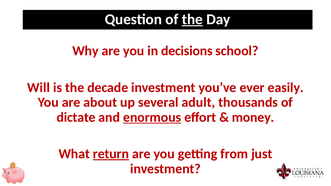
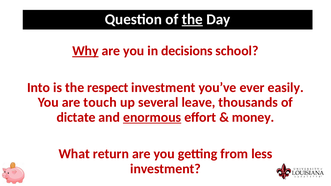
Why underline: none -> present (85, 51)
Will: Will -> Into (39, 88)
decade: decade -> respect (108, 88)
about: about -> touch (100, 102)
adult: adult -> leave (198, 102)
return underline: present -> none (111, 154)
just: just -> less (262, 154)
